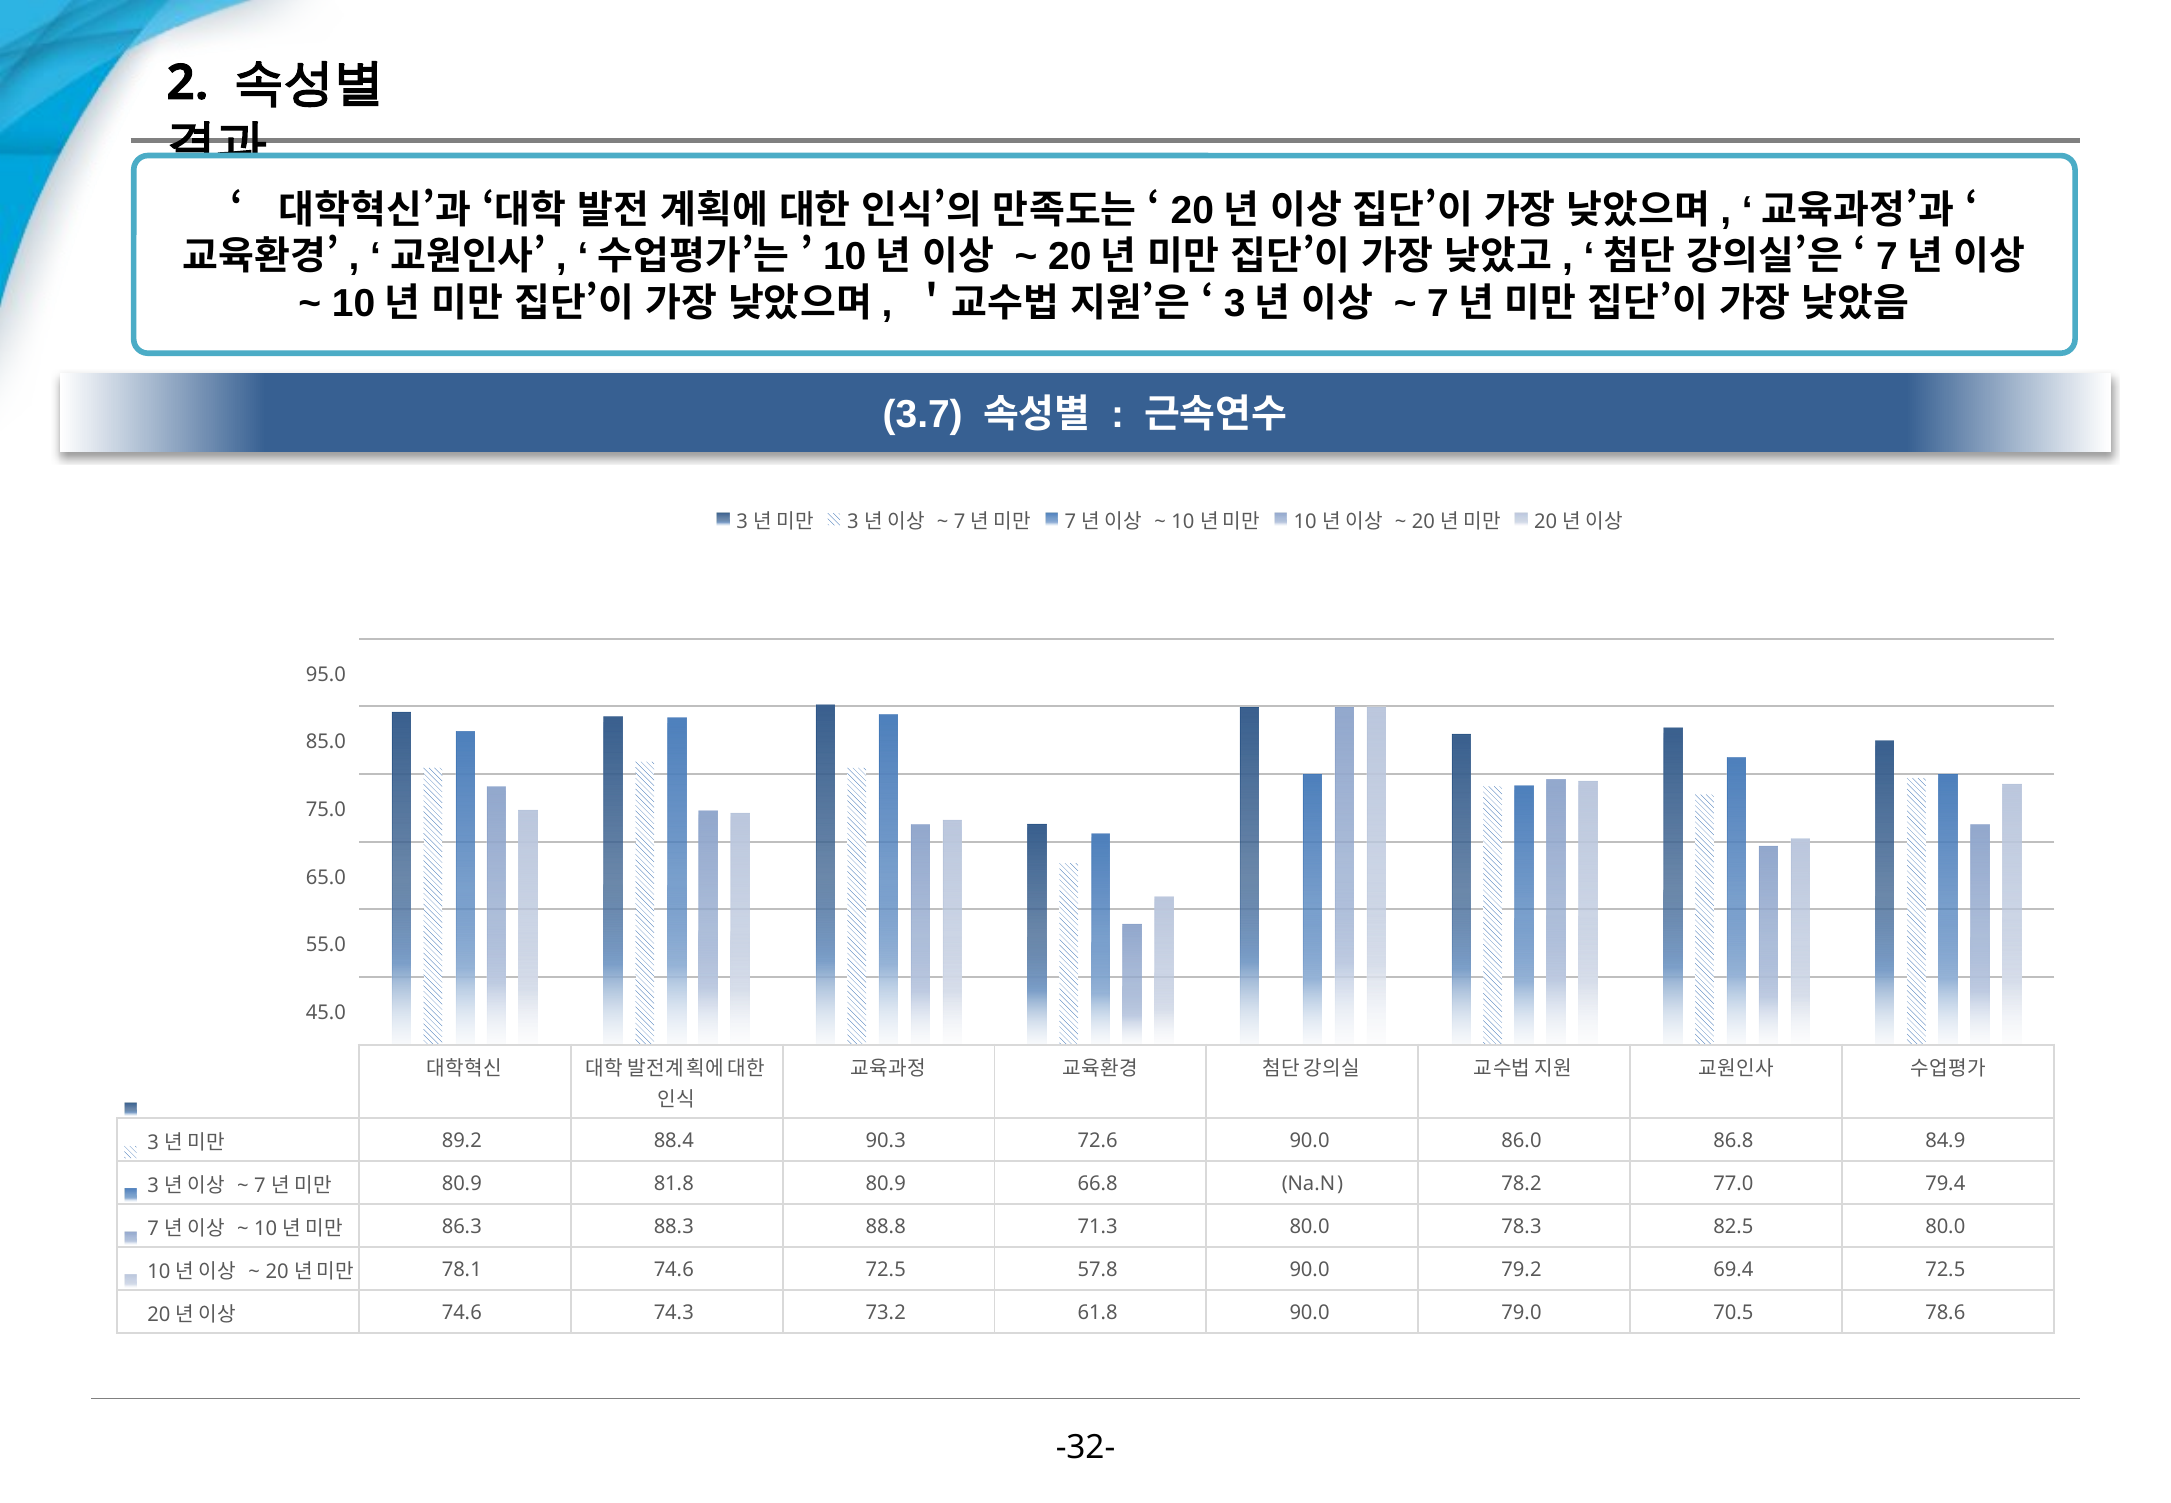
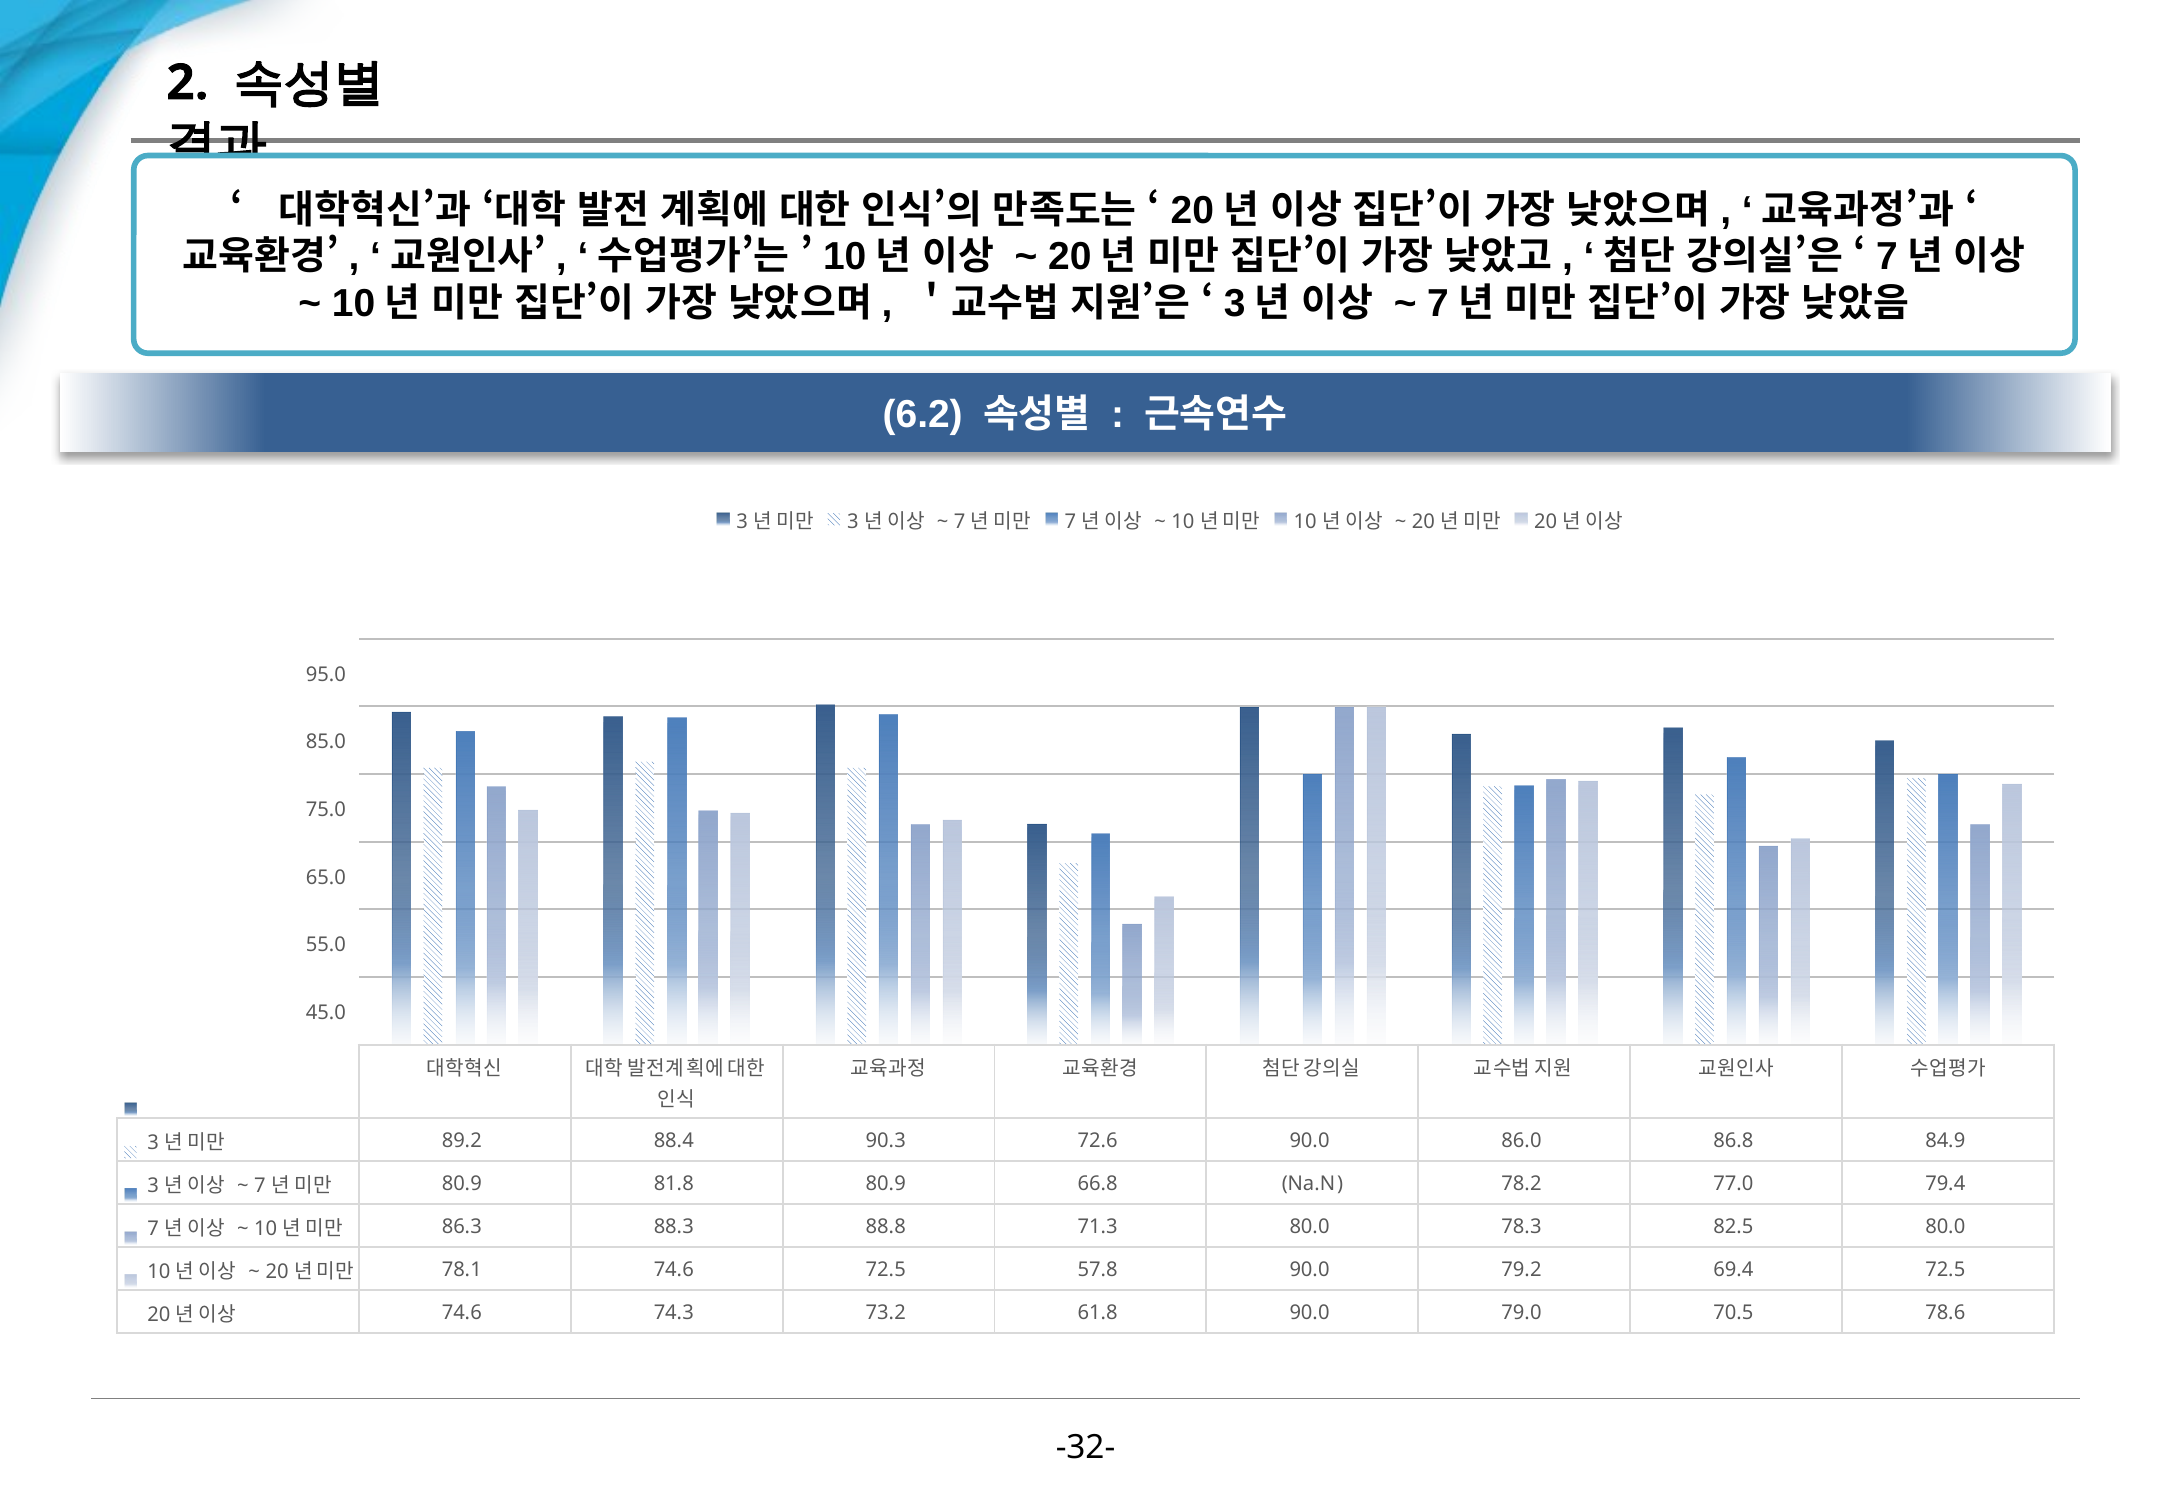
3.7: 3.7 -> 6.2 (923, 415)
